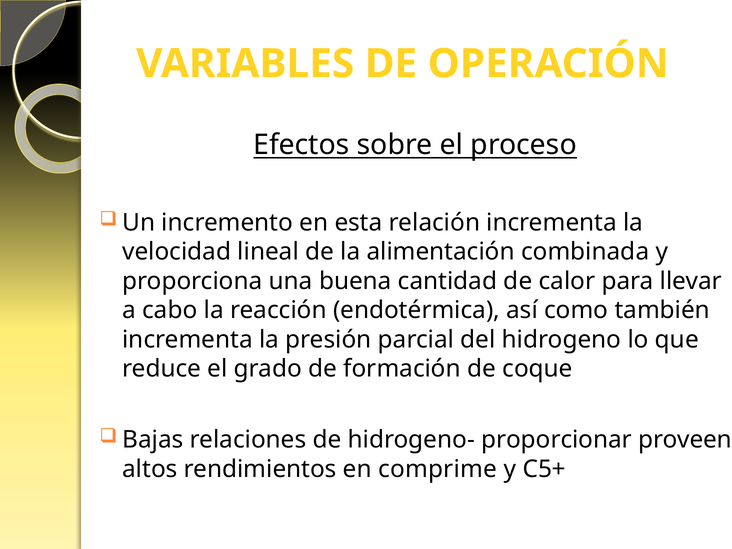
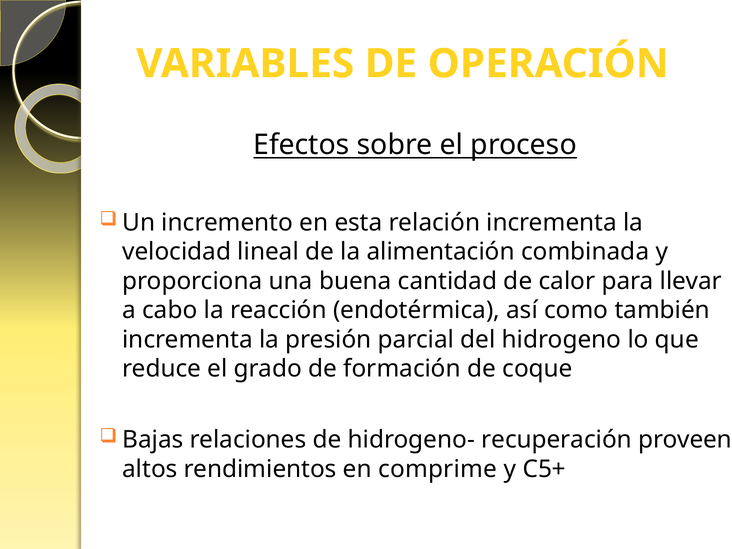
proporcionar: proporcionar -> recuperación (557, 440)
